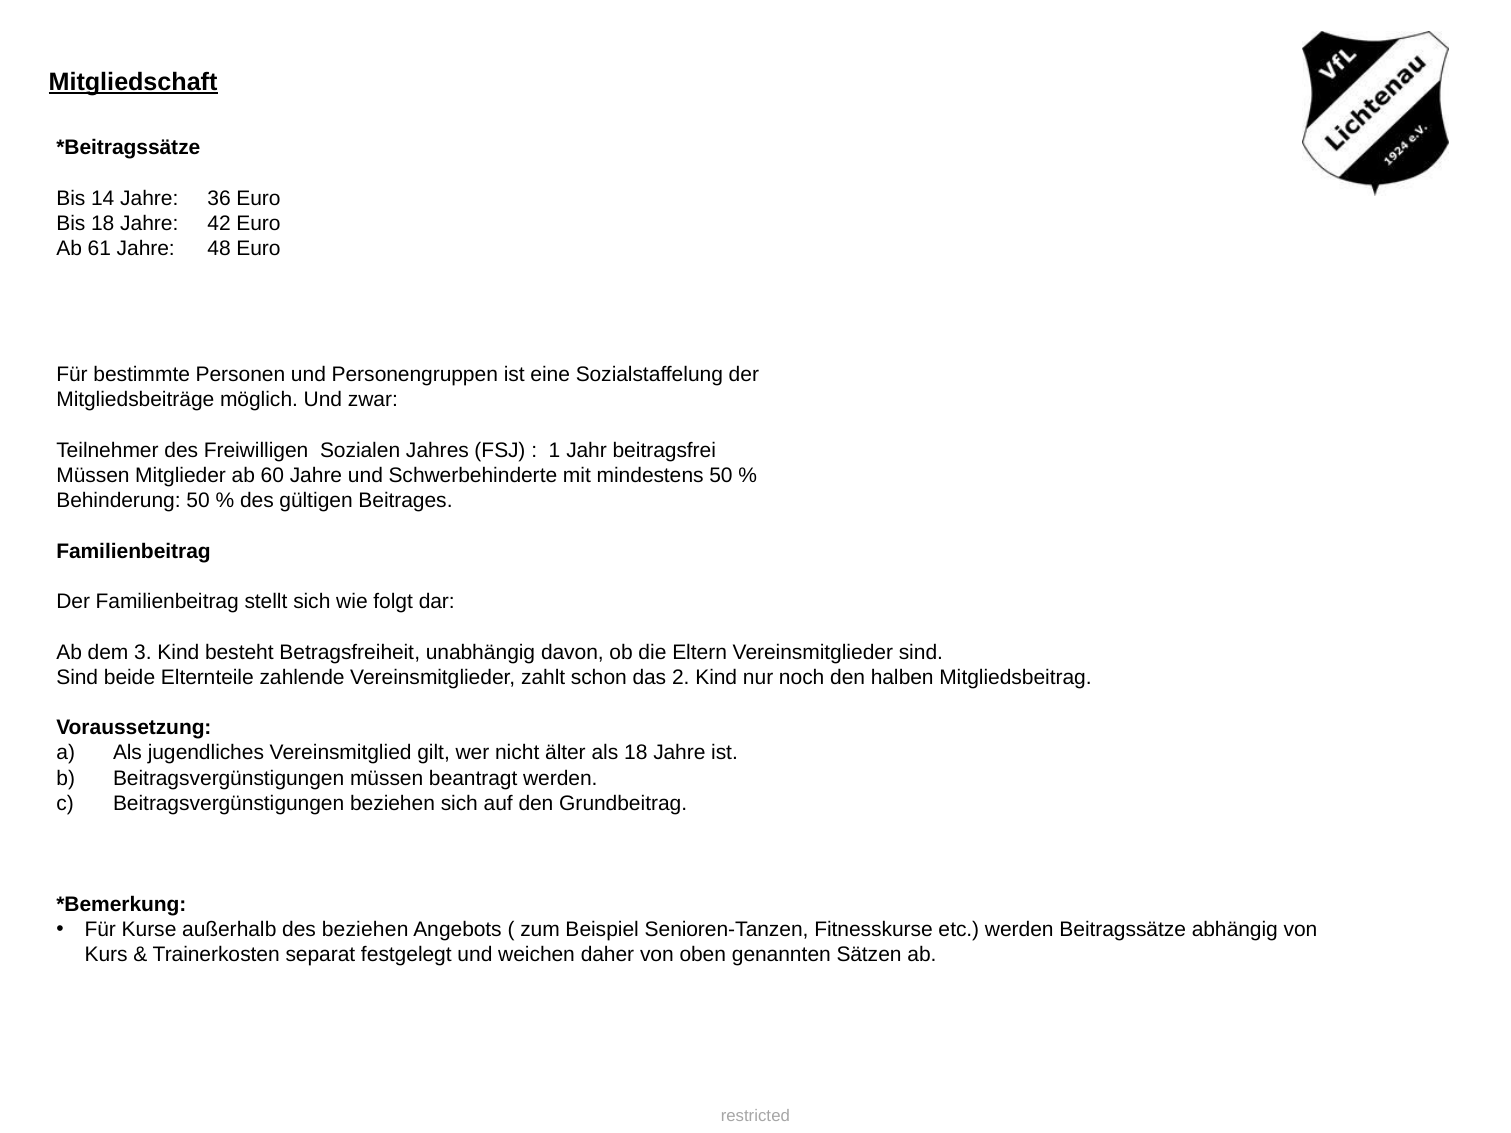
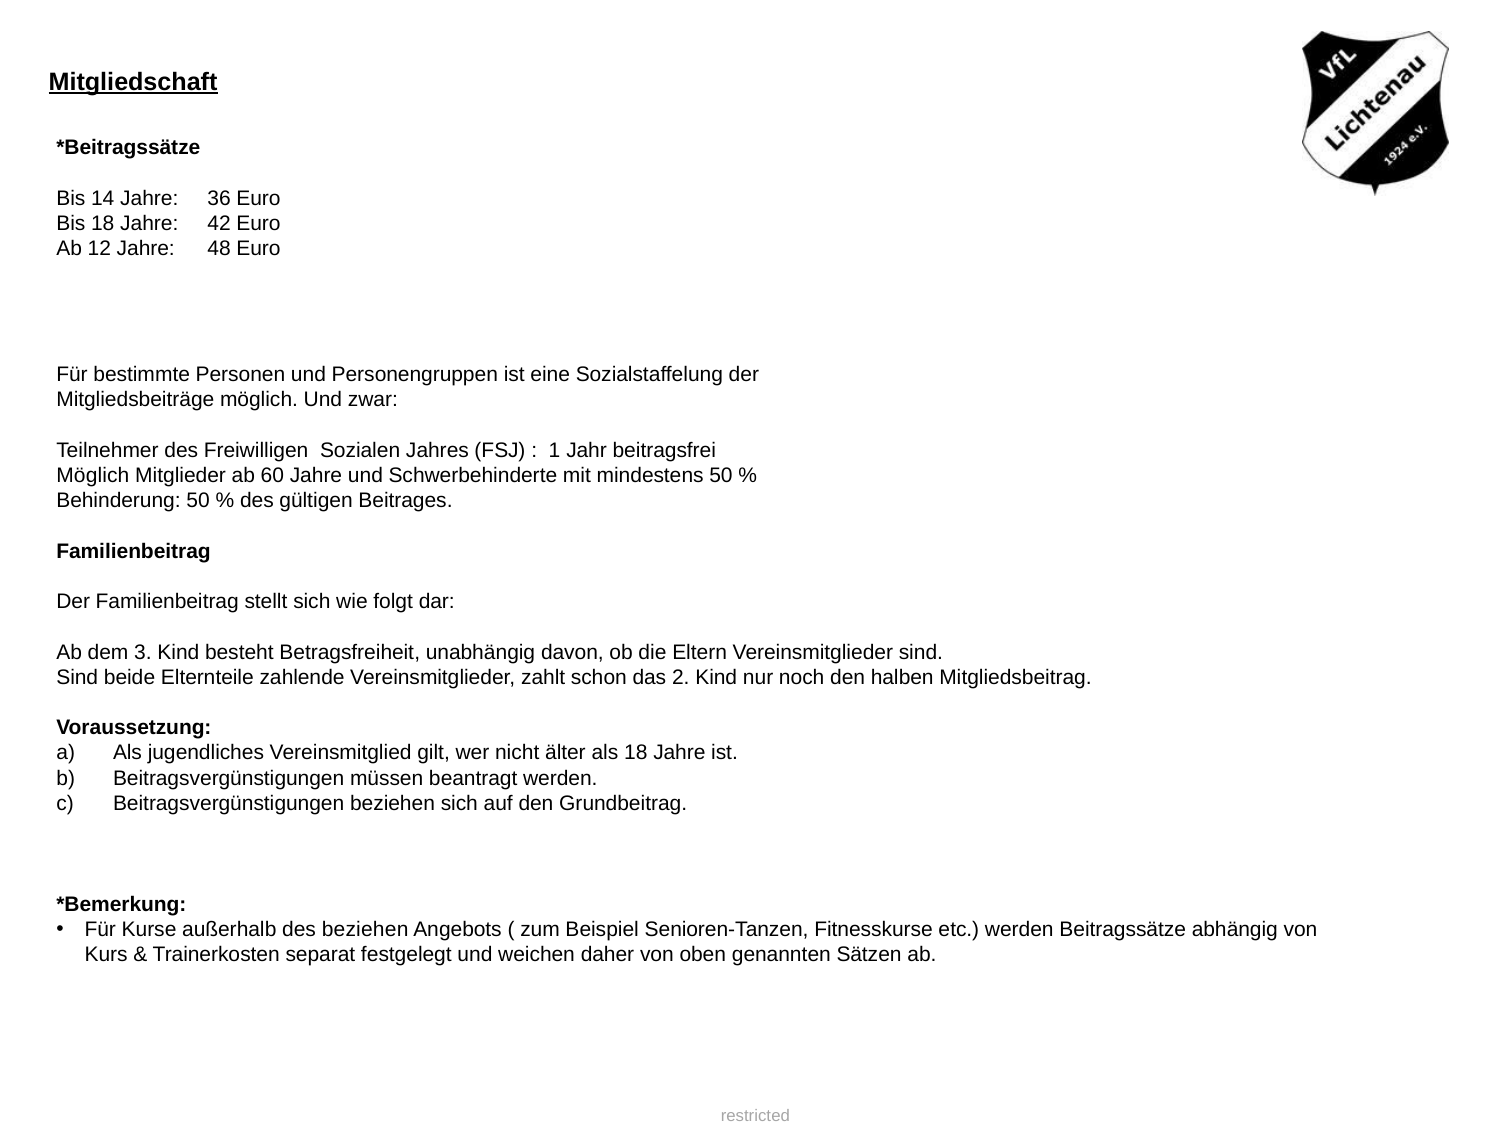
61: 61 -> 12 (99, 249)
Müssen: Müssen -> Möglich (93, 476)
